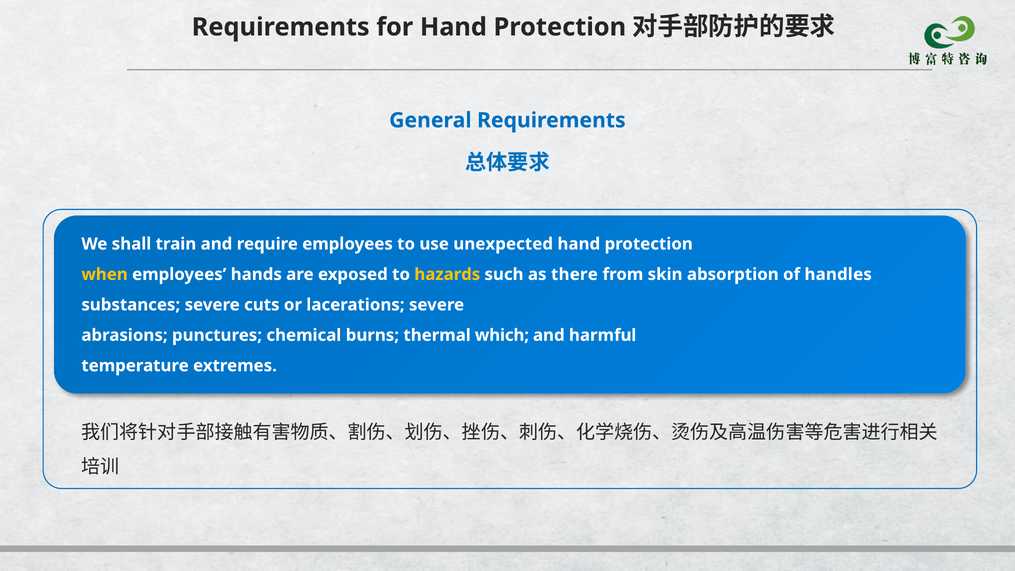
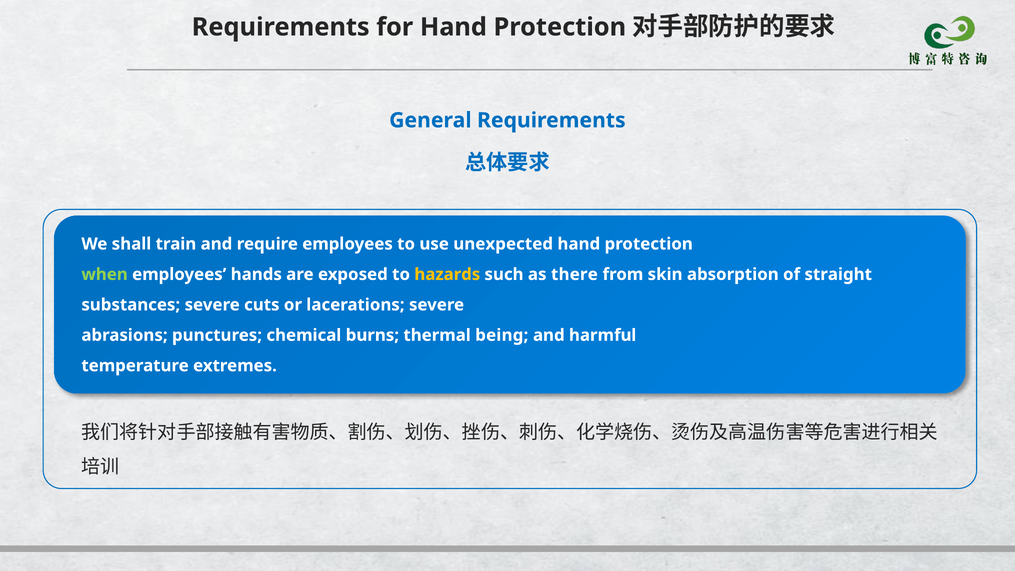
when colour: yellow -> light green (105, 274)
handles: handles -> straight (838, 274)
which: which -> being (502, 335)
